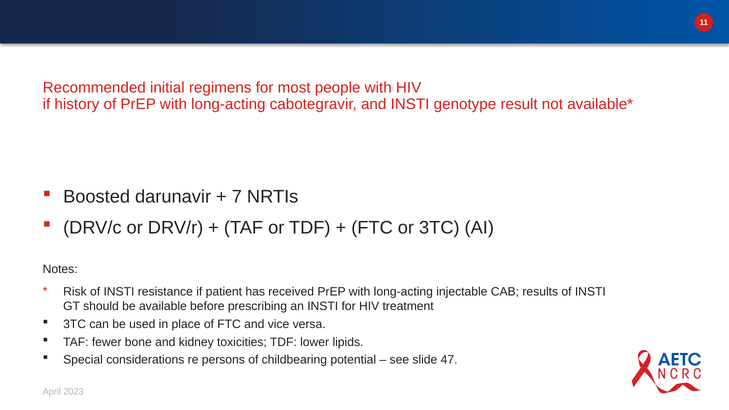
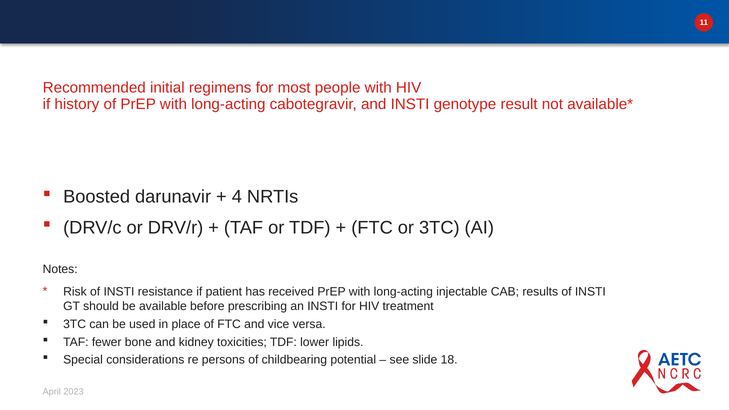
7: 7 -> 4 (237, 197)
47: 47 -> 18 (449, 360)
